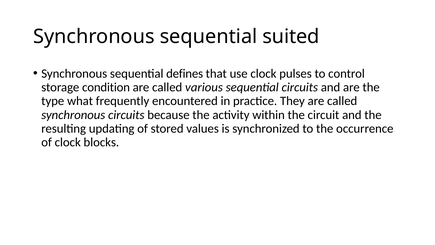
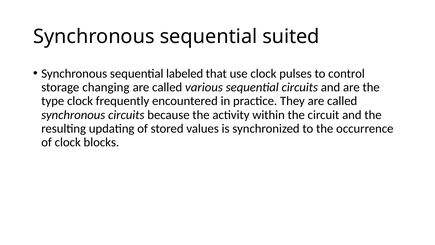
defines: defines -> labeled (185, 74)
condition: condition -> changing (106, 87)
type what: what -> clock (80, 101)
